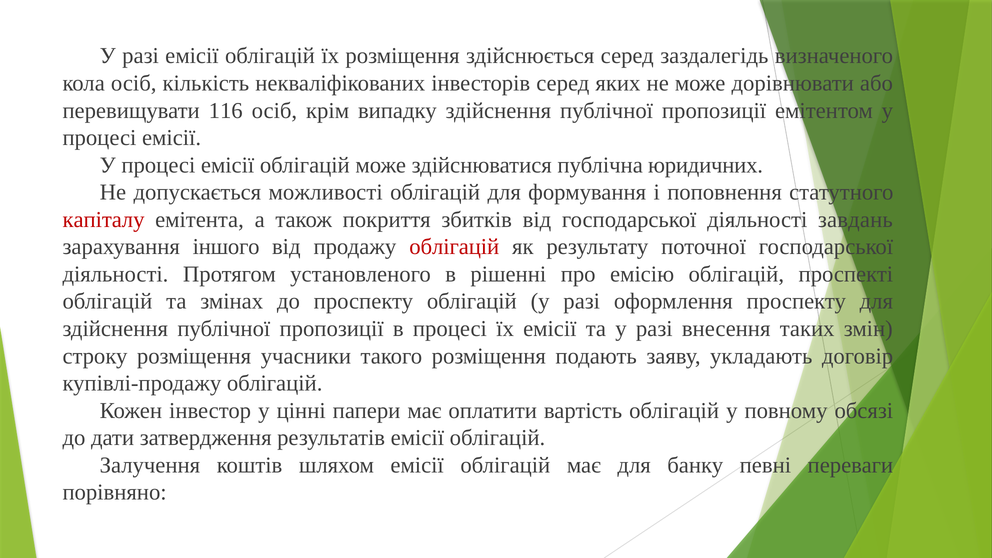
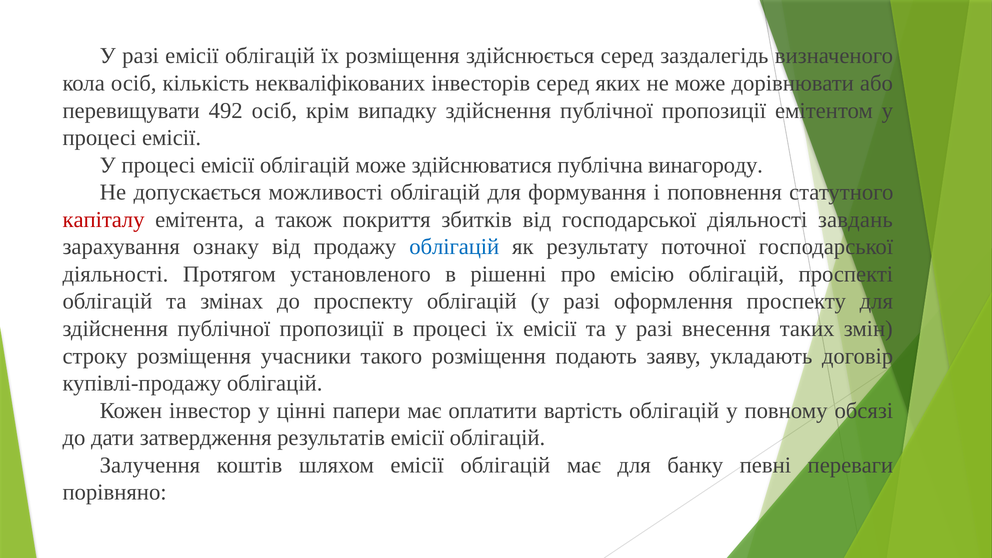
116: 116 -> 492 (226, 111)
юридичних: юридичних -> винагороду (706, 165)
іншого: іншого -> ознаку (226, 247)
облігацій colour: red -> blue (454, 247)
